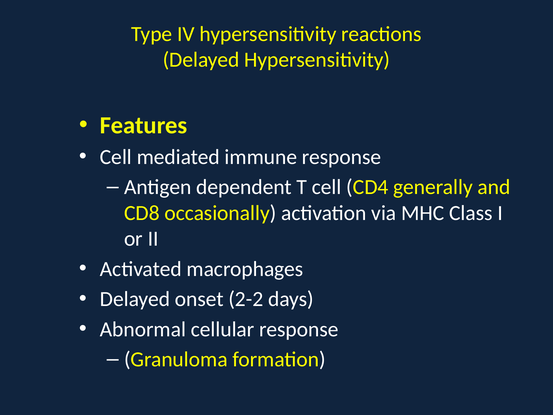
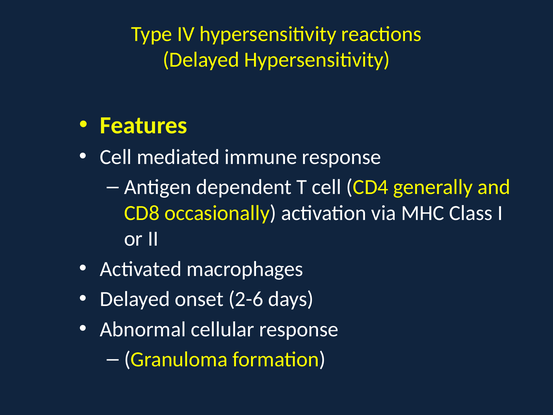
2-2: 2-2 -> 2-6 (246, 299)
